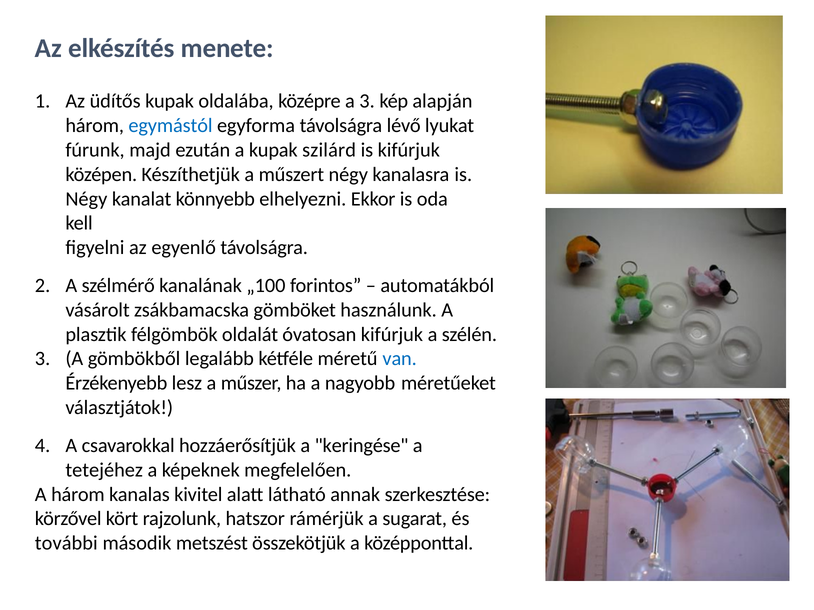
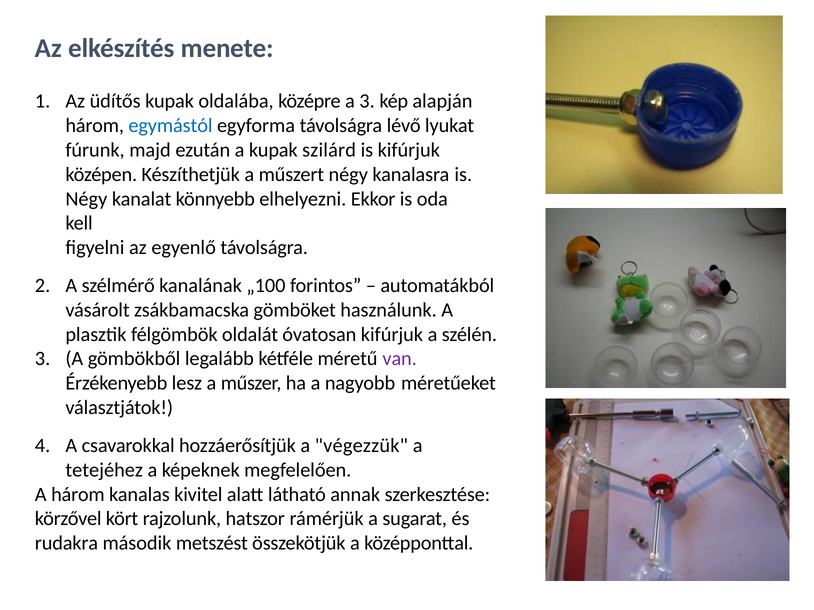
van colour: blue -> purple (400, 359)
keringése: keringése -> végezzük (361, 446)
további: további -> rudakra (66, 544)
